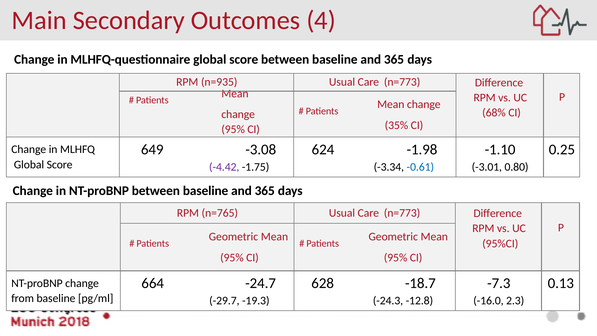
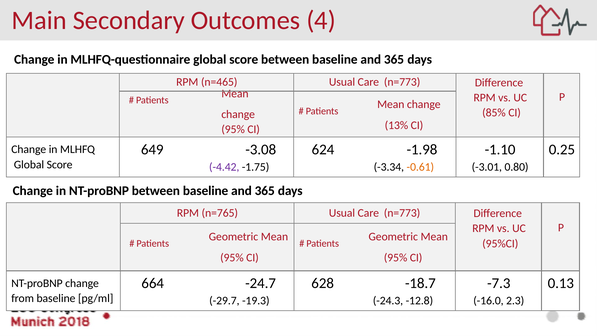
n=935: n=935 -> n=465 (219, 82)
68%: 68% -> 85% (494, 113)
35%: 35% -> 13% (396, 125)
-0.61 colour: blue -> orange (420, 167)
